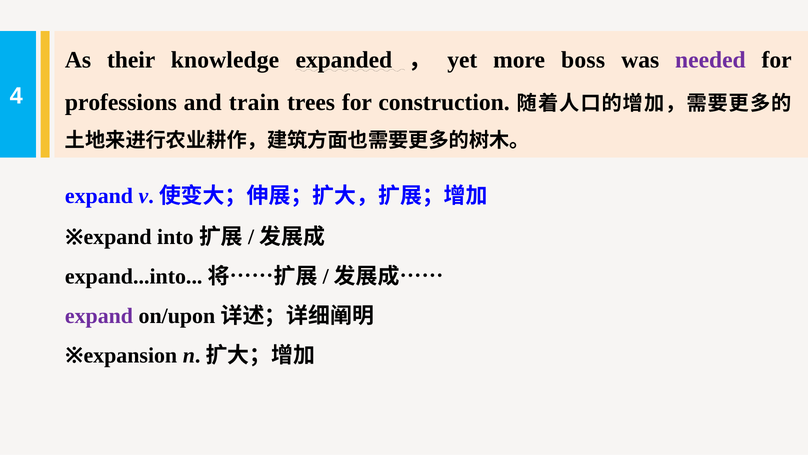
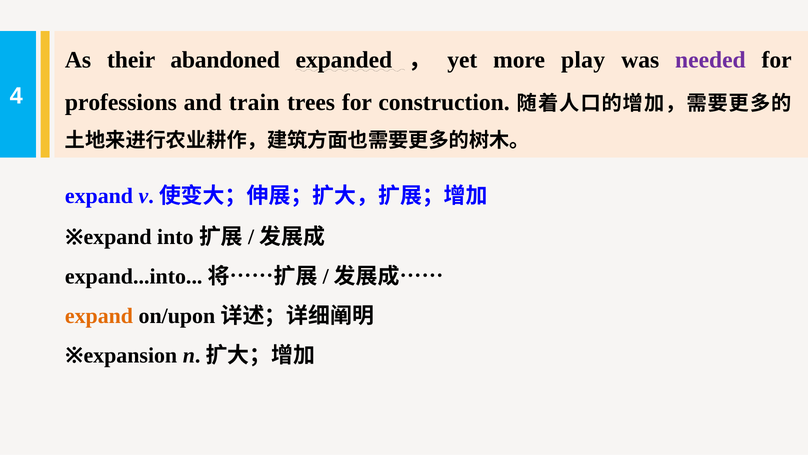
knowledge: knowledge -> abandoned (225, 60)
boss: boss -> play (583, 60)
expand colour: purple -> orange (99, 316)
